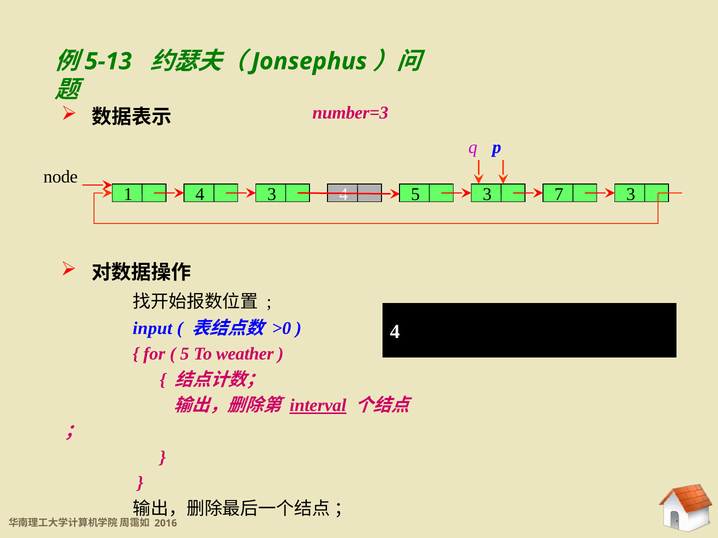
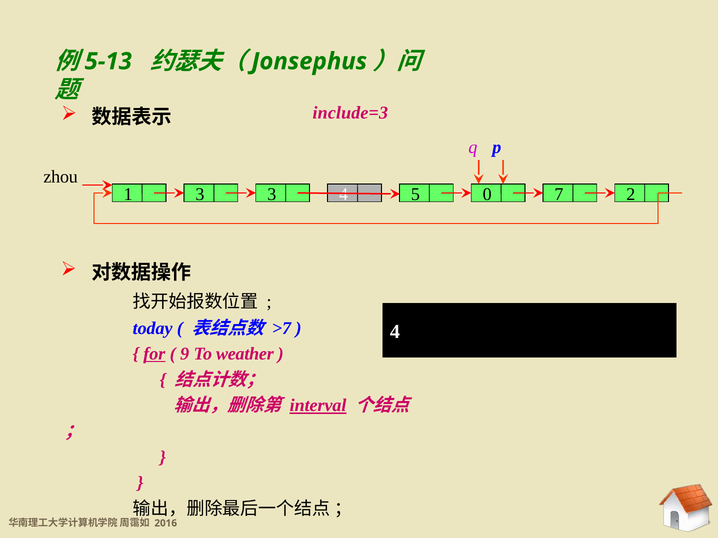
number=3: number=3 -> include=3 (350, 113)
node: node -> zhou (61, 177)
1 4: 4 -> 3 (200, 194)
5 3: 3 -> 0 (487, 194)
3: 3 -> 2 (631, 194)
input: input -> today (153, 328)
>0: >0 -> >7 (282, 328)
for underline: none -> present (154, 354)
5: 5 -> 9 (185, 354)
